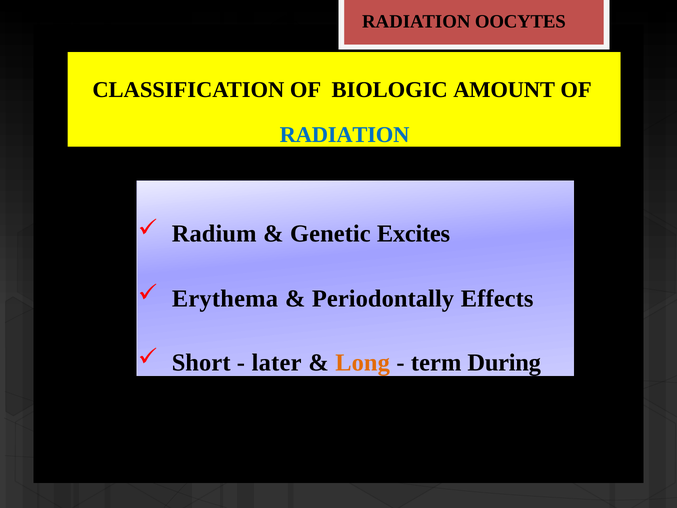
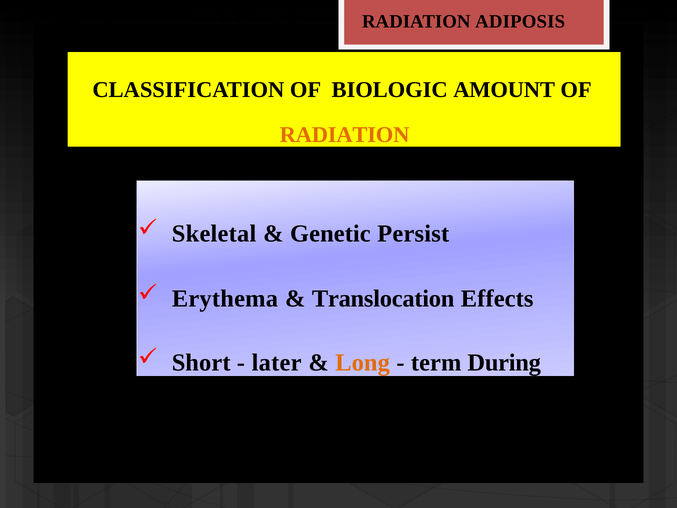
OOCYTES: OOCYTES -> ADIPOSIS (520, 22)
RADIATION colour: blue -> orange (345, 135)
Radium: Radium -> Skeletal (214, 233)
Excites: Excites -> Persist (413, 233)
Periodontally: Periodontally -> Translocation (383, 299)
